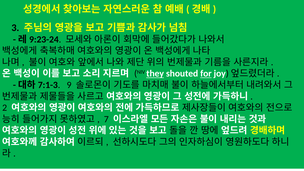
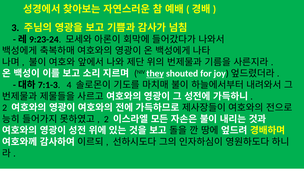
for underline: present -> none (206, 74)
9: 9 -> 4 (69, 85)
7: 7 -> 2 (106, 119)
